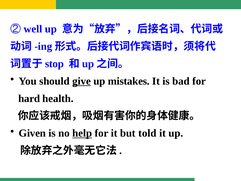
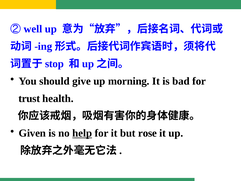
give underline: present -> none (82, 81)
mistakes: mistakes -> morning (129, 81)
hard: hard -> trust (29, 98)
told: told -> rose (148, 133)
